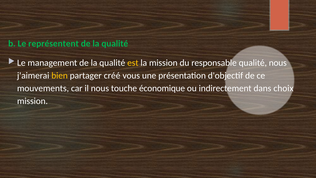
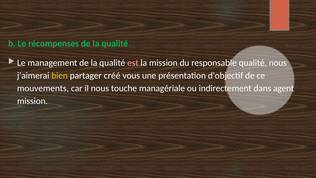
représentent: représentent -> récompenses (54, 43)
est colour: yellow -> pink (133, 63)
économique: économique -> managériale (162, 88)
choix: choix -> agent (284, 88)
